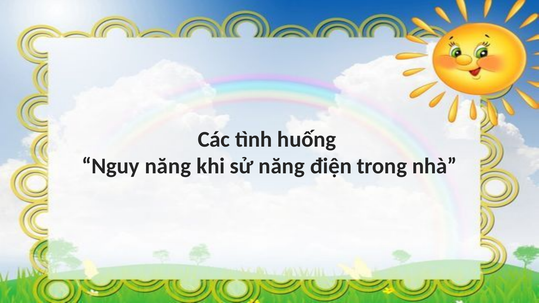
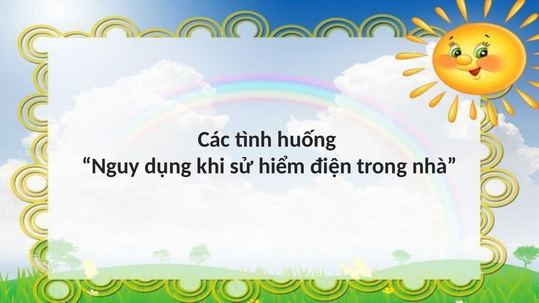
Nguy năng: năng -> dụng (168, 166)
sử năng: năng -> hiểm (282, 166)
